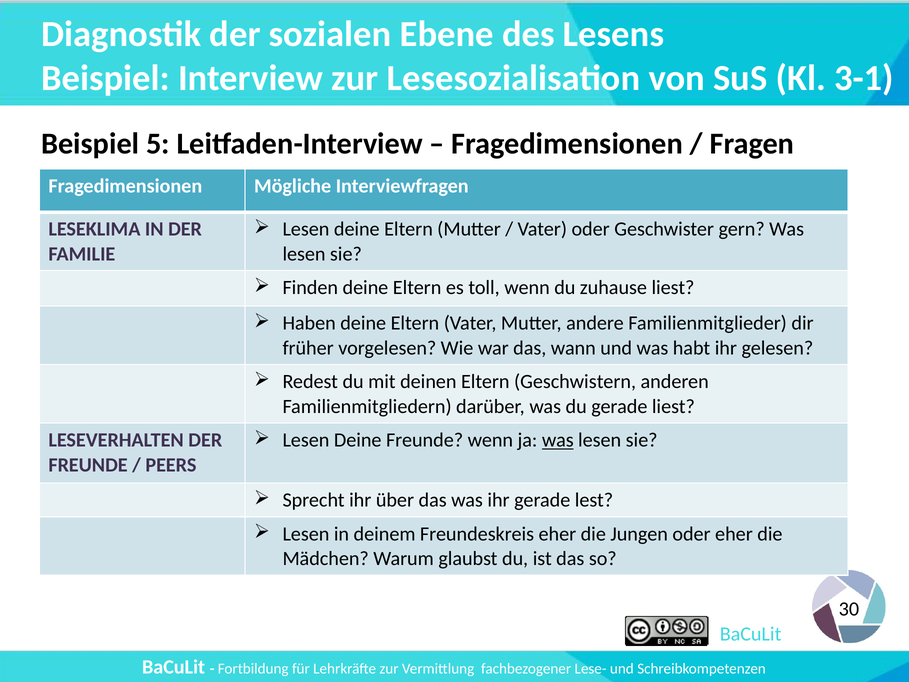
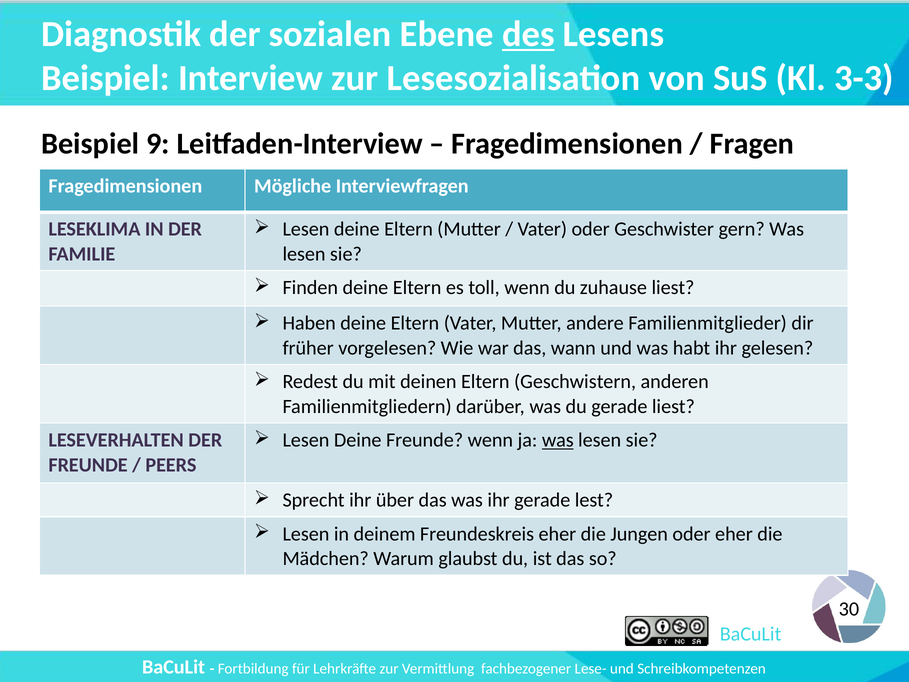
des underline: none -> present (528, 34)
3-1: 3-1 -> 3-3 (864, 78)
5: 5 -> 9 (158, 144)
